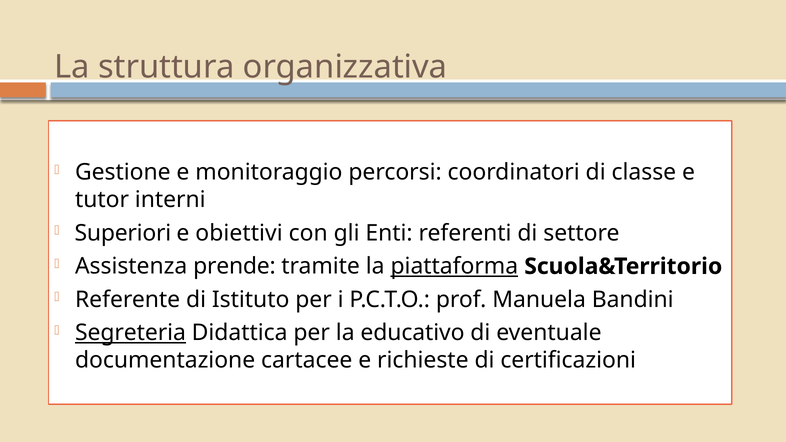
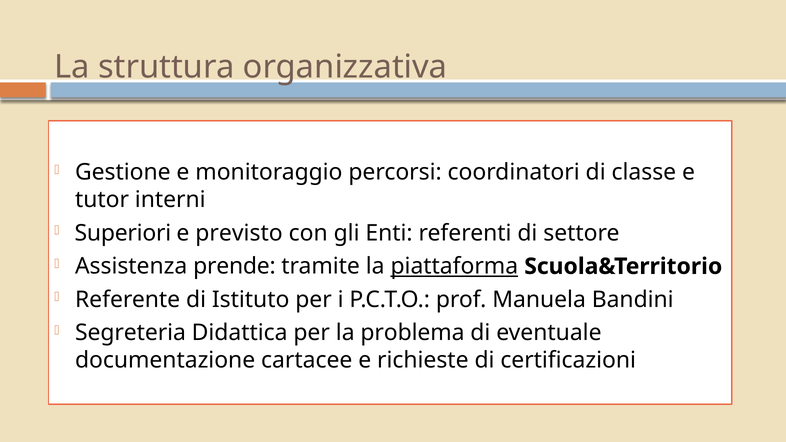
obiettivi: obiettivi -> previsto (239, 233)
Segreteria underline: present -> none (130, 333)
educativo: educativo -> problema (413, 333)
